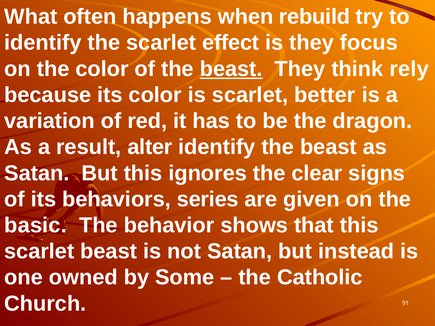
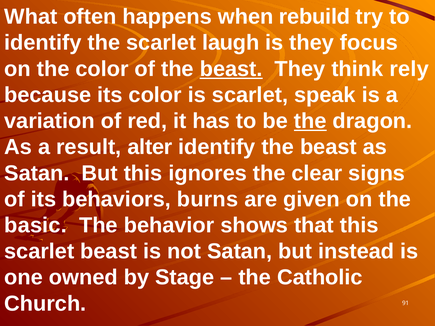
effect: effect -> laugh (231, 43)
better: better -> speak (325, 95)
the underline: none -> present (310, 121)
series: series -> burns (208, 199)
Some: Some -> Stage (185, 278)
